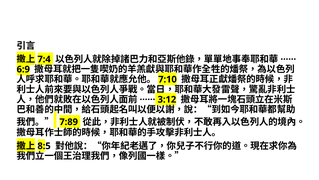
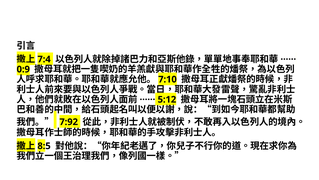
6:9: 6:9 -> 0:9 (23, 69)
3:12: 3:12 -> 5:12 (167, 99)
7:89: 7:89 -> 7:92 (69, 122)
